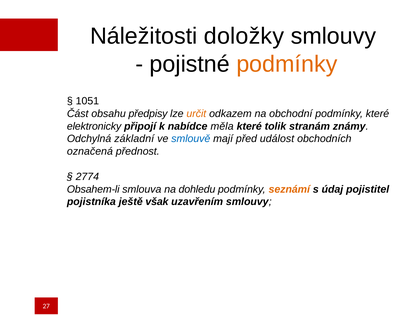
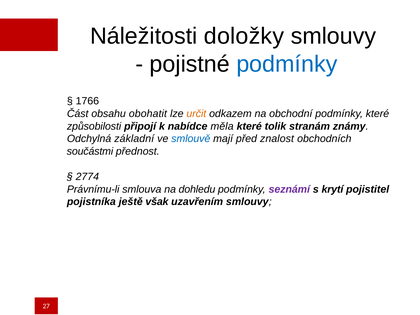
podmínky colour: orange -> blue (287, 64)
1051: 1051 -> 1766 (87, 101)
předpisy: předpisy -> obohatit (148, 114)
elektronicky: elektronicky -> způsobilosti (94, 126)
událost: událost -> znalost (277, 139)
označená: označená -> součástmi (90, 151)
Obsahem-li: Obsahem-li -> Právnímu-li (93, 189)
seznámí colour: orange -> purple (289, 189)
údaj: údaj -> krytí (332, 189)
